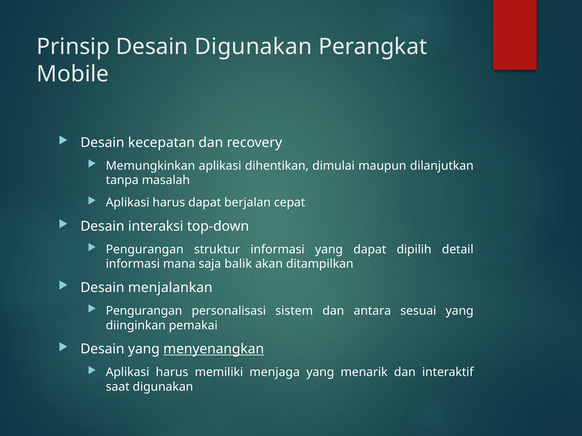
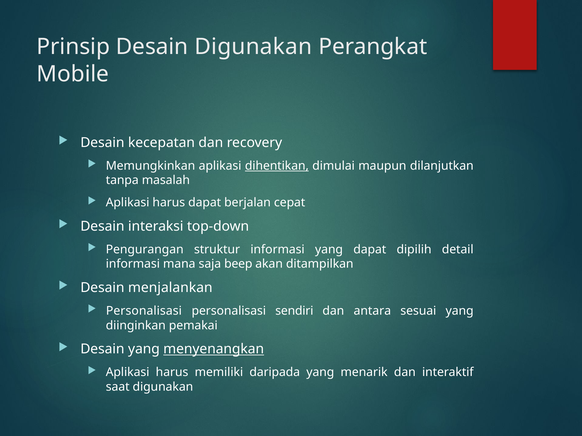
dihentikan underline: none -> present (277, 166)
balik: balik -> beep (238, 264)
Pengurangan: Pengurangan -> Personalisasi (144, 311)
sistem: sistem -> sendiri (294, 311)
menjaga: menjaga -> daripada (275, 373)
